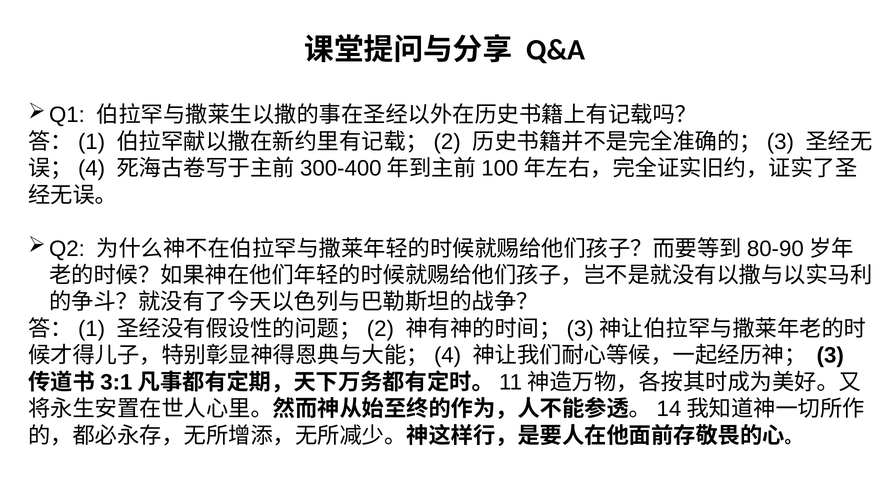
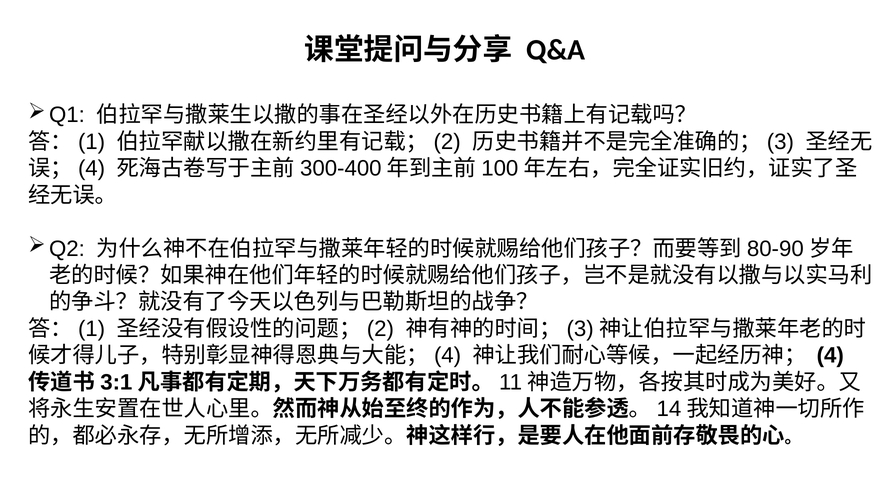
3: 3 -> 4 (830, 355)
